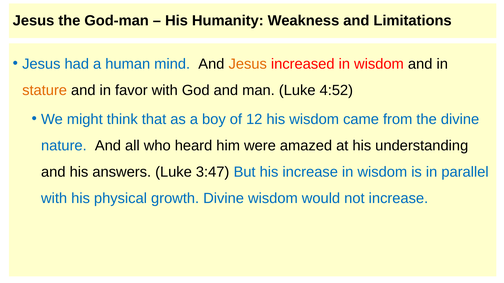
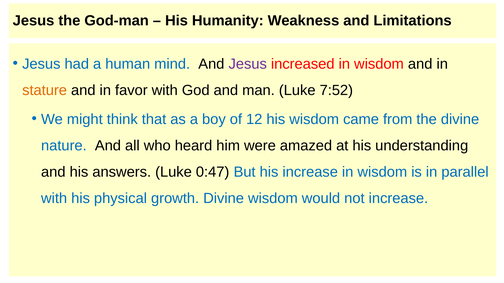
Jesus colour: orange -> purple (248, 64)
4:52: 4:52 -> 7:52 (336, 90)
3:47: 3:47 -> 0:47 (213, 172)
